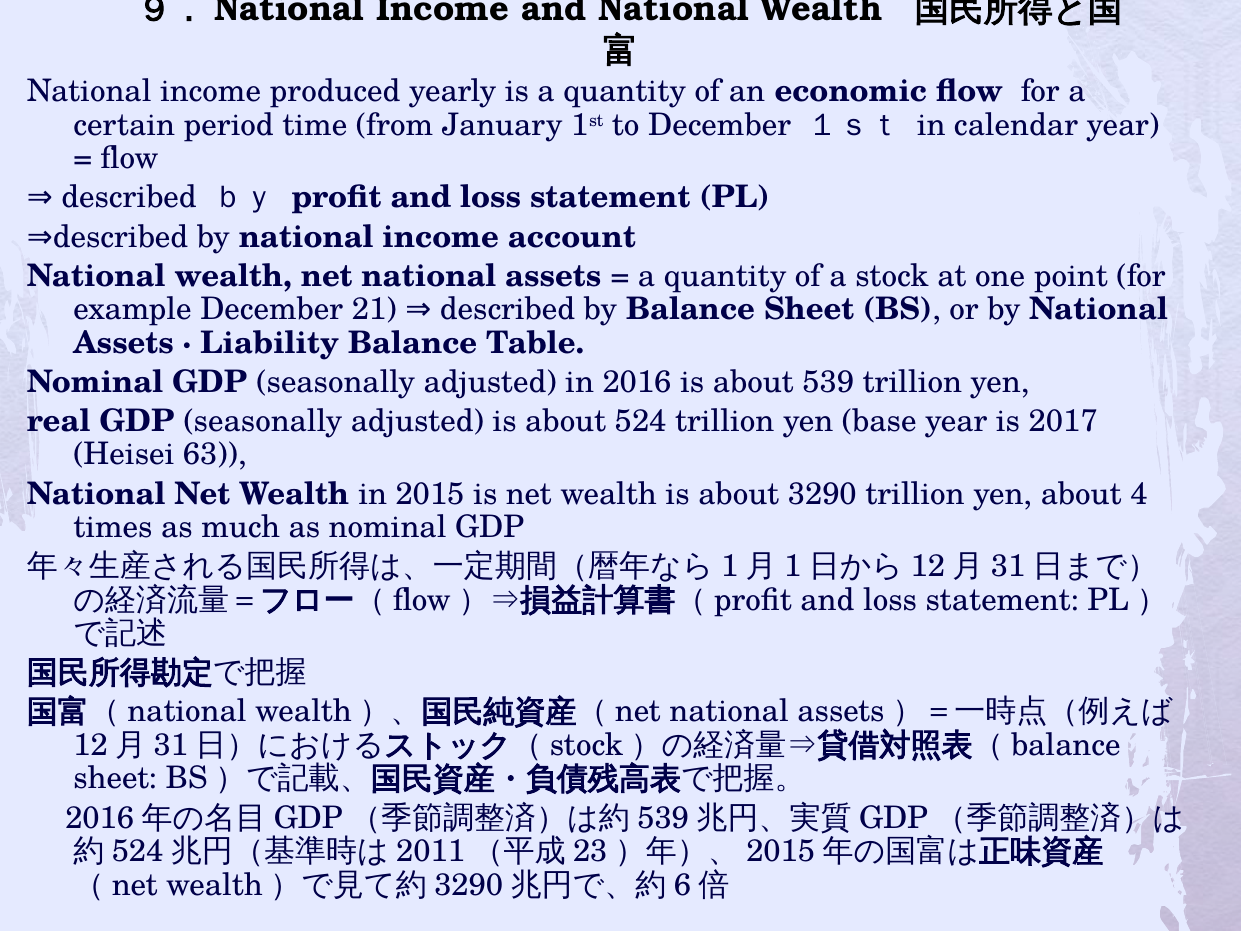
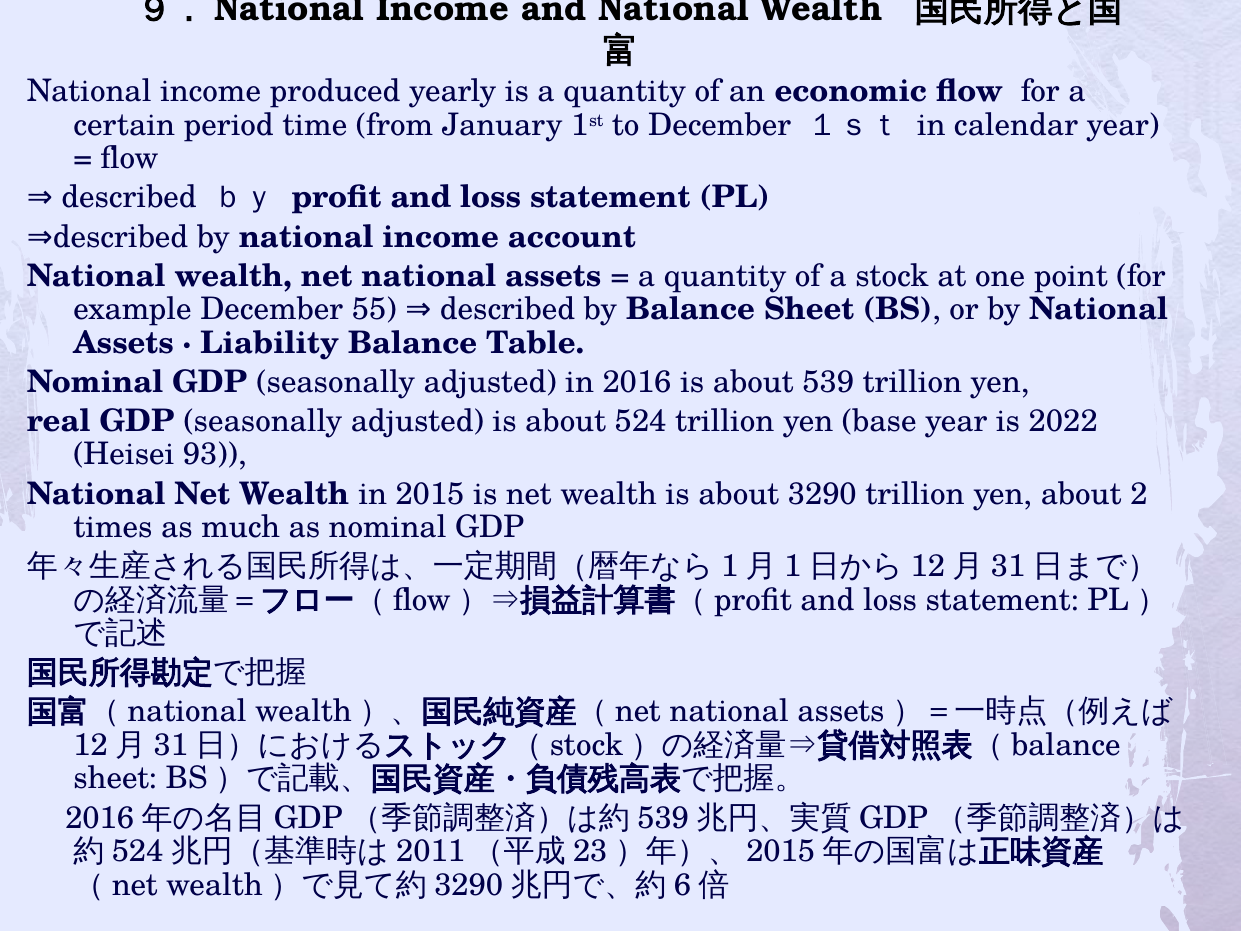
21: 21 -> 55 (374, 309)
2017: 2017 -> 2022 (1063, 421)
63: 63 -> 93 (215, 455)
4: 4 -> 2 (1139, 494)
